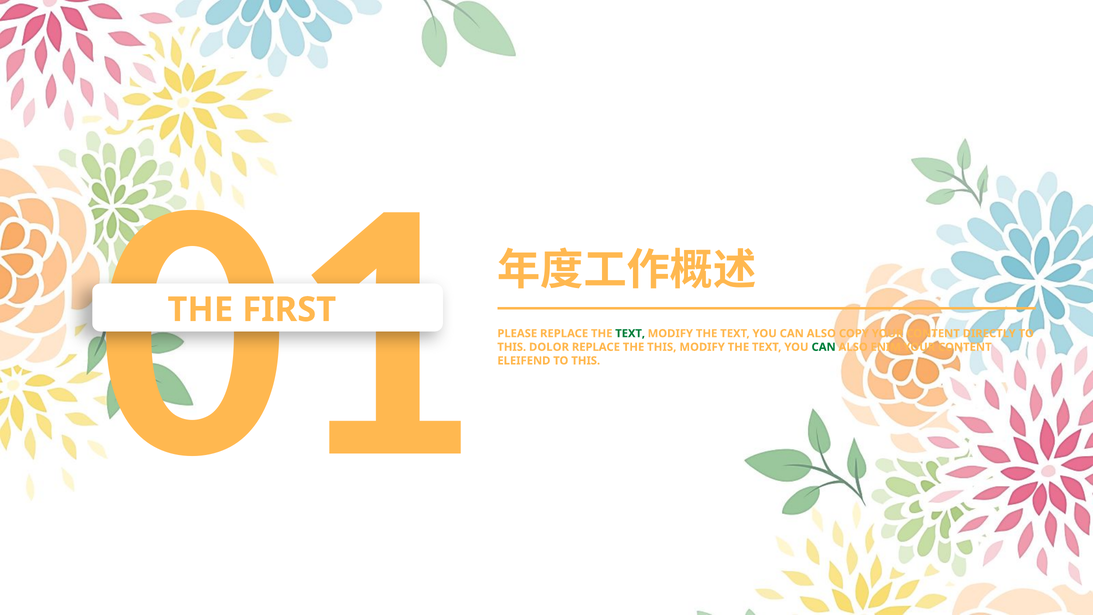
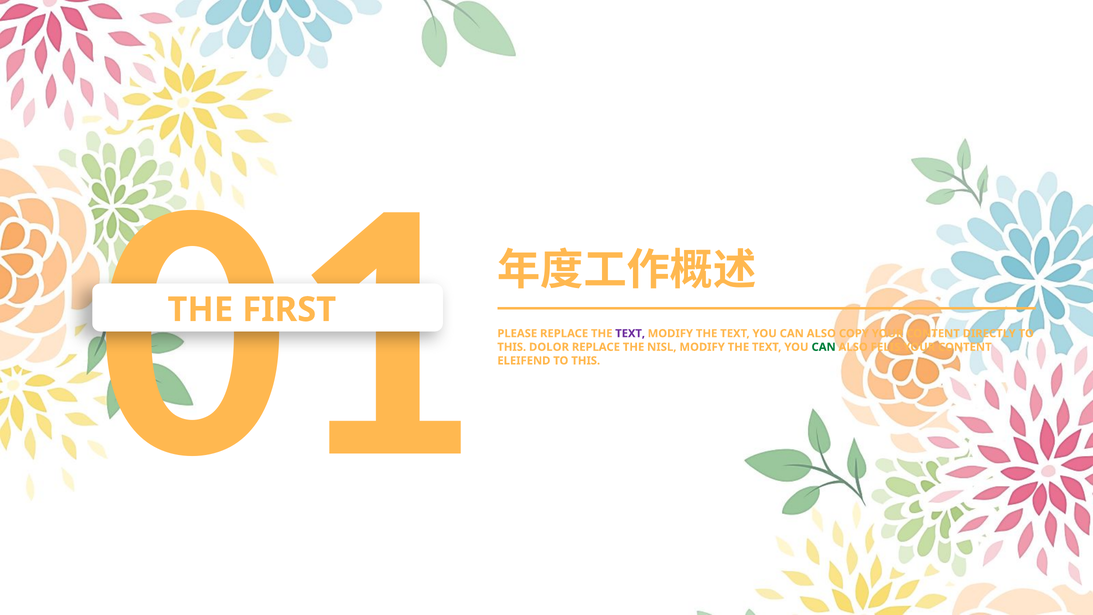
TEXT colour: green -> purple (630, 333)
THE THIS: THIS -> NISL (662, 347)
ENIM: ENIM -> FELIS (886, 347)
